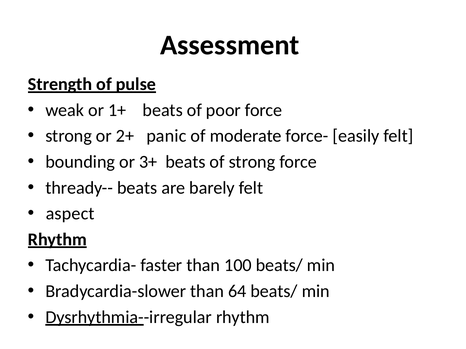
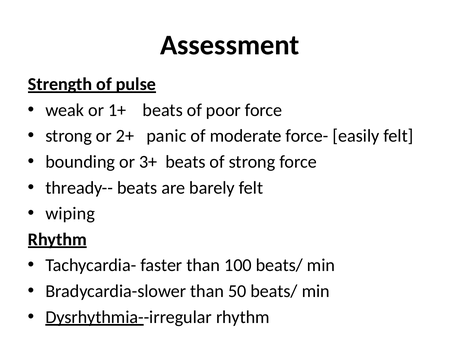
aspect: aspect -> wiping (70, 214)
64: 64 -> 50 (237, 292)
